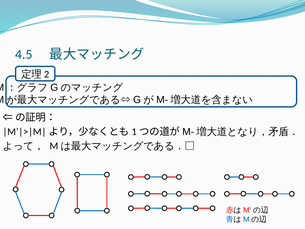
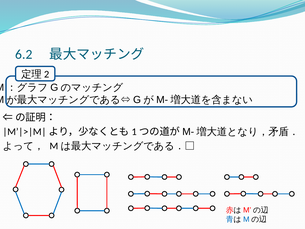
4.5: 4.5 -> 6.2 (24, 54)
